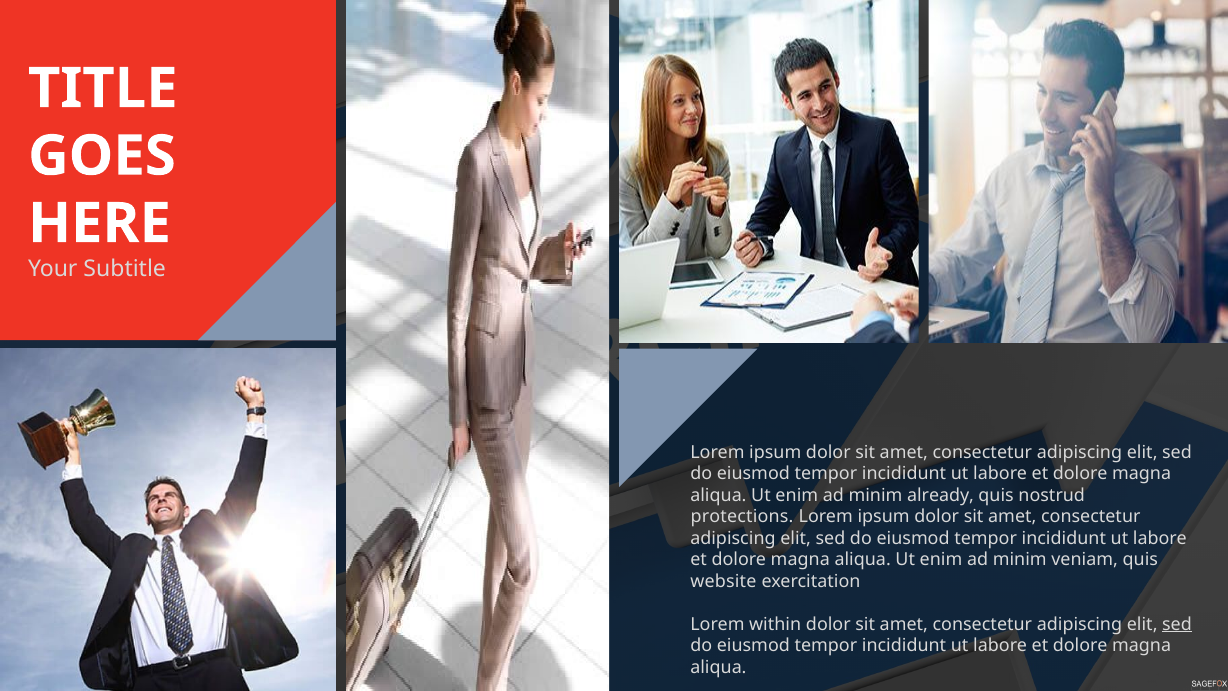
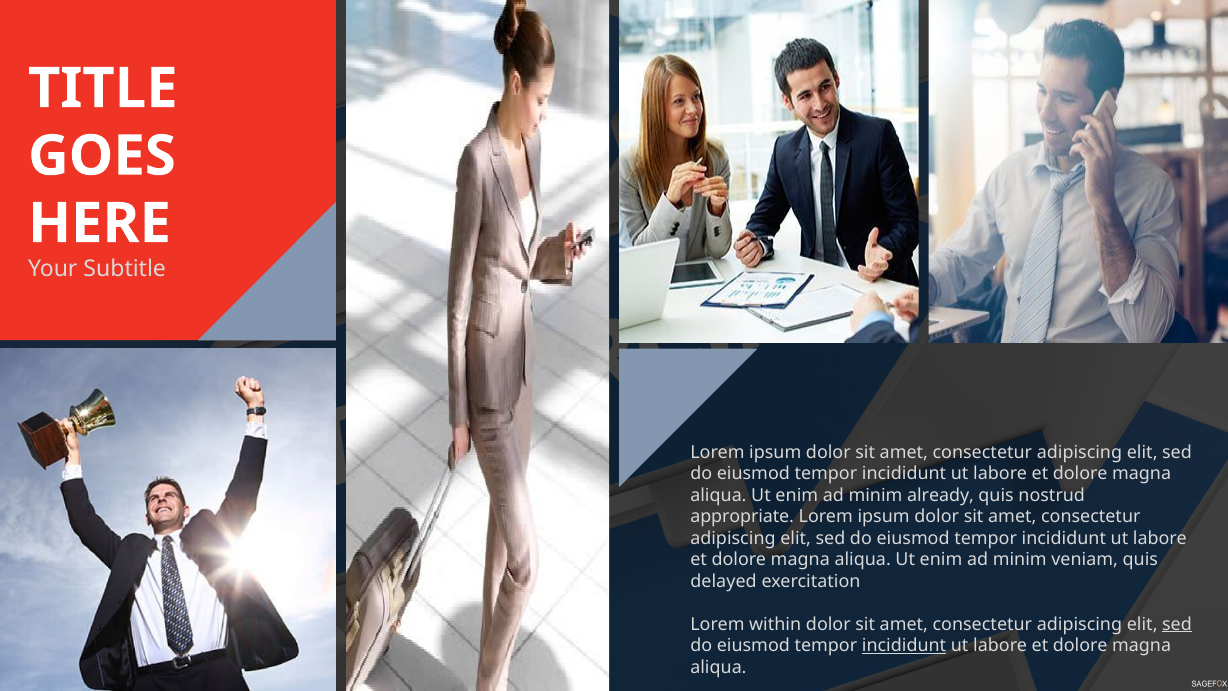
protections: protections -> appropriate (742, 517)
website: website -> delayed (724, 581)
incididunt underline: none -> present (904, 646)
